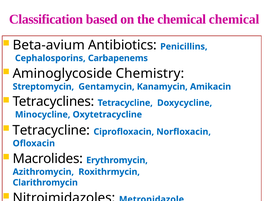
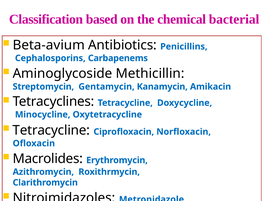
chemical chemical: chemical -> bacterial (234, 19)
Chemistry: Chemistry -> Methicillin (150, 74)
